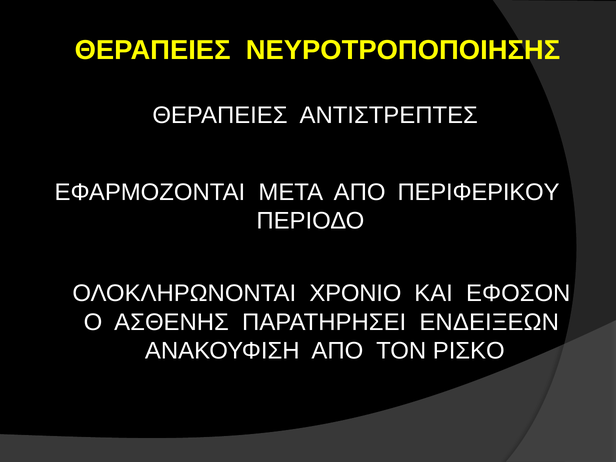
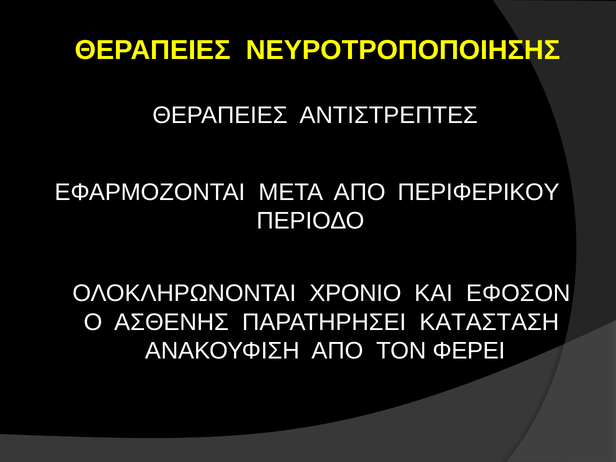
ΕΝΔΕΙΞΕΩΝ: ΕΝΔΕΙΞΕΩΝ -> ΚΑΤΑΣΤΑΣΗ (489, 322)
ΡΙΣΚΟ: ΡΙΣΚΟ -> ΦΕΡΕΙ (469, 351)
